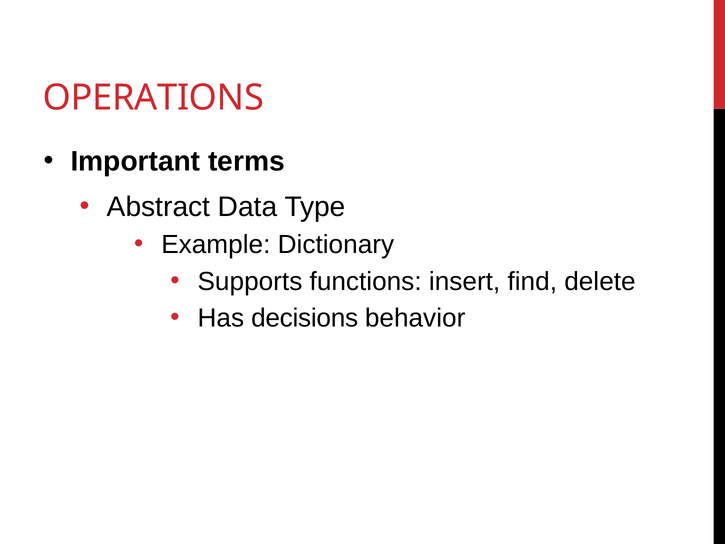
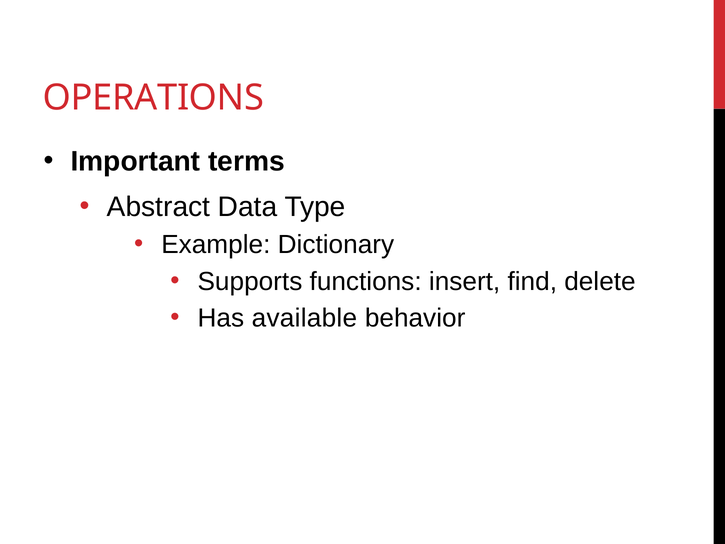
decisions: decisions -> available (304, 318)
